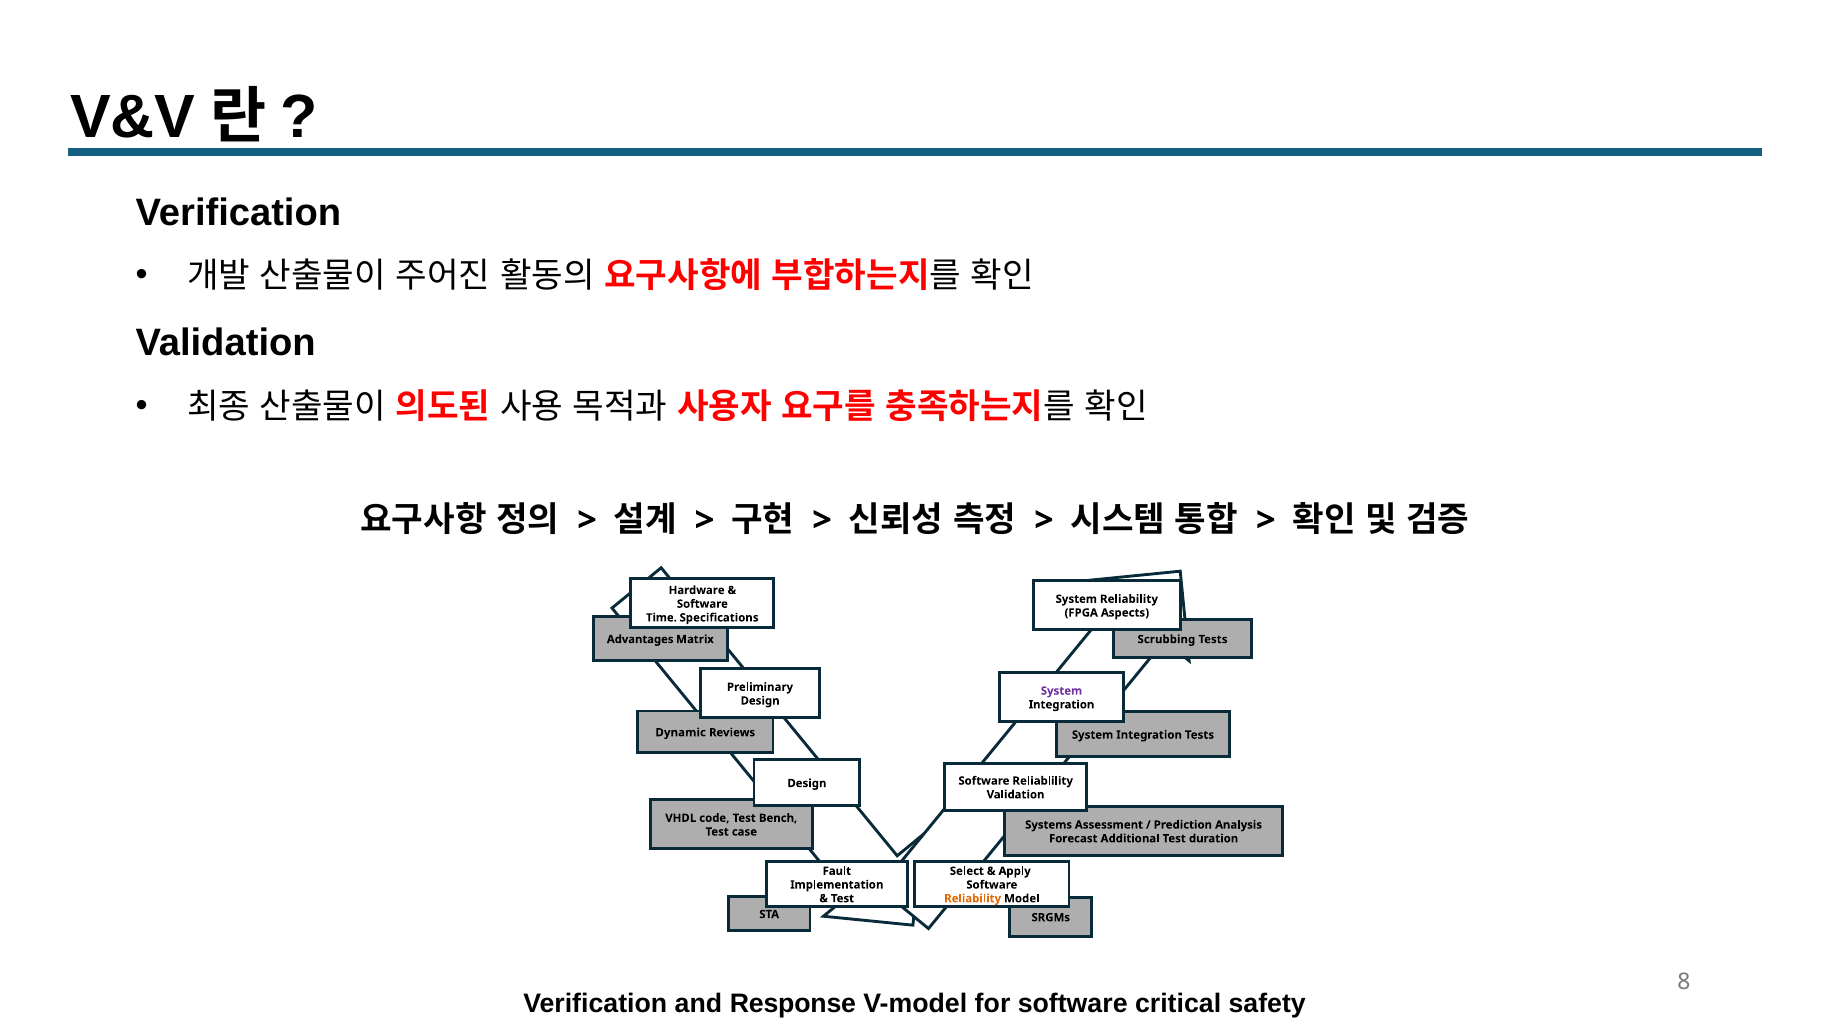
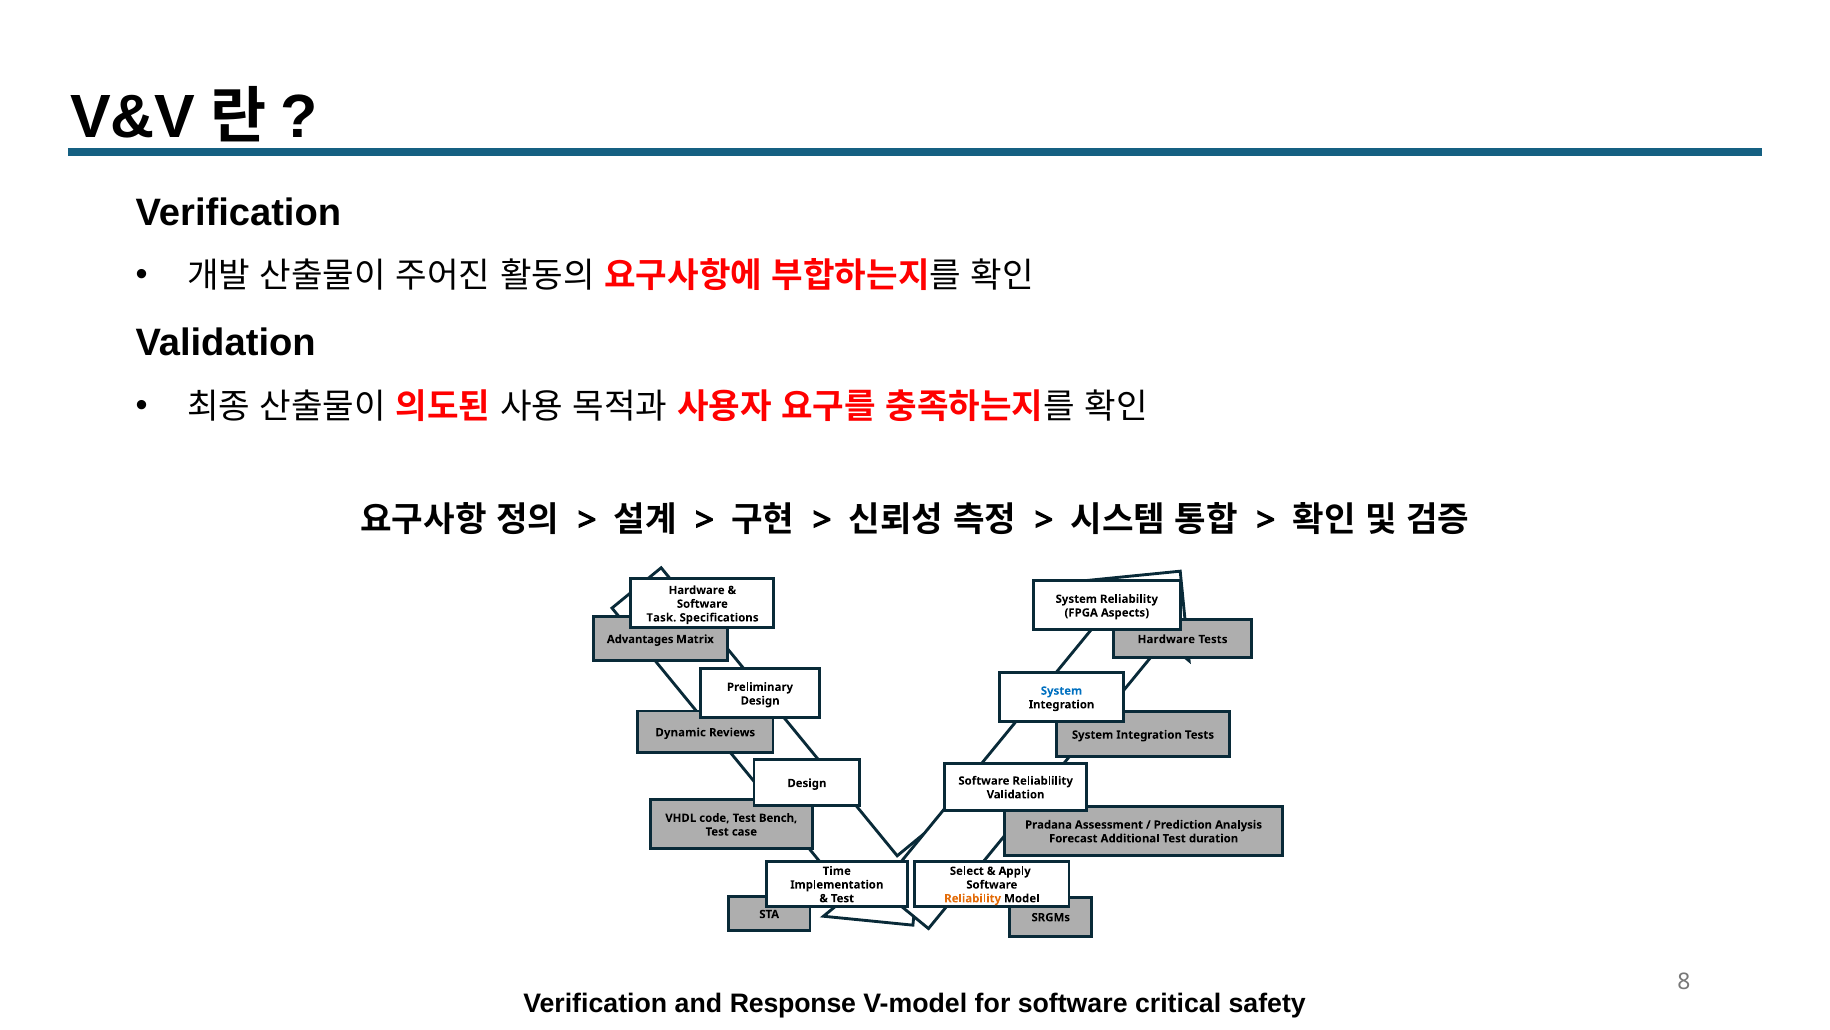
Time: Time -> Task (661, 617)
Scrubbing: Scrubbing -> Hardware (1166, 639)
System colour: purple -> blue (1061, 690)
Systems: Systems -> Pradana (1049, 824)
Fault: Fault -> Time (837, 870)
